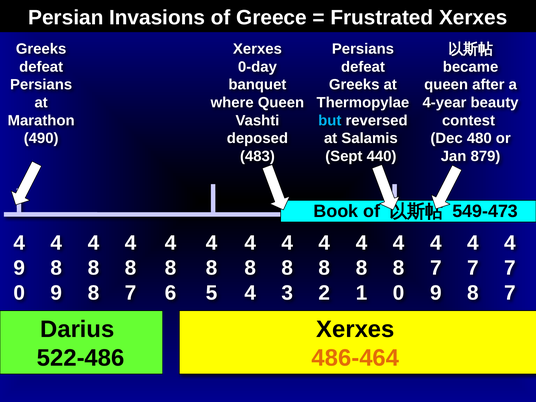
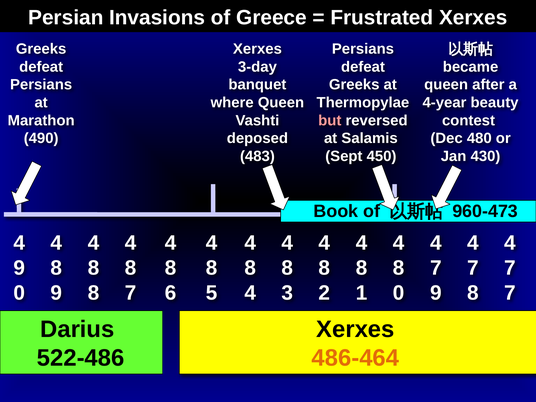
0-day: 0-day -> 3-day (257, 67)
but colour: light blue -> pink (330, 120)
440: 440 -> 450 (382, 156)
879: 879 -> 430 (485, 156)
549-473: 549-473 -> 960-473 (485, 211)
